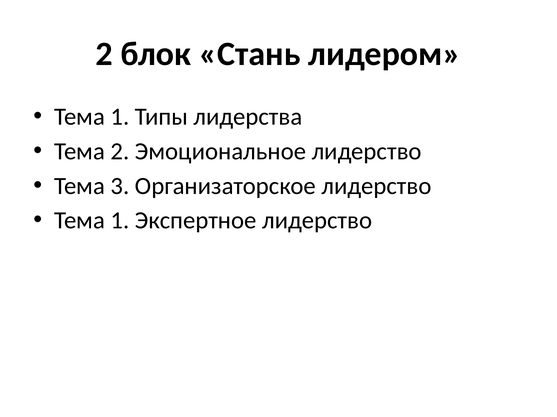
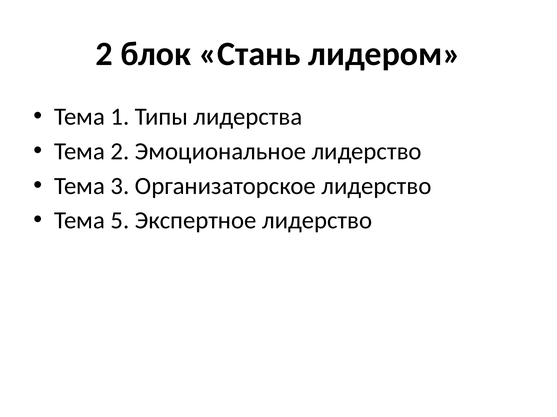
1: 1 -> 5 (120, 221)
